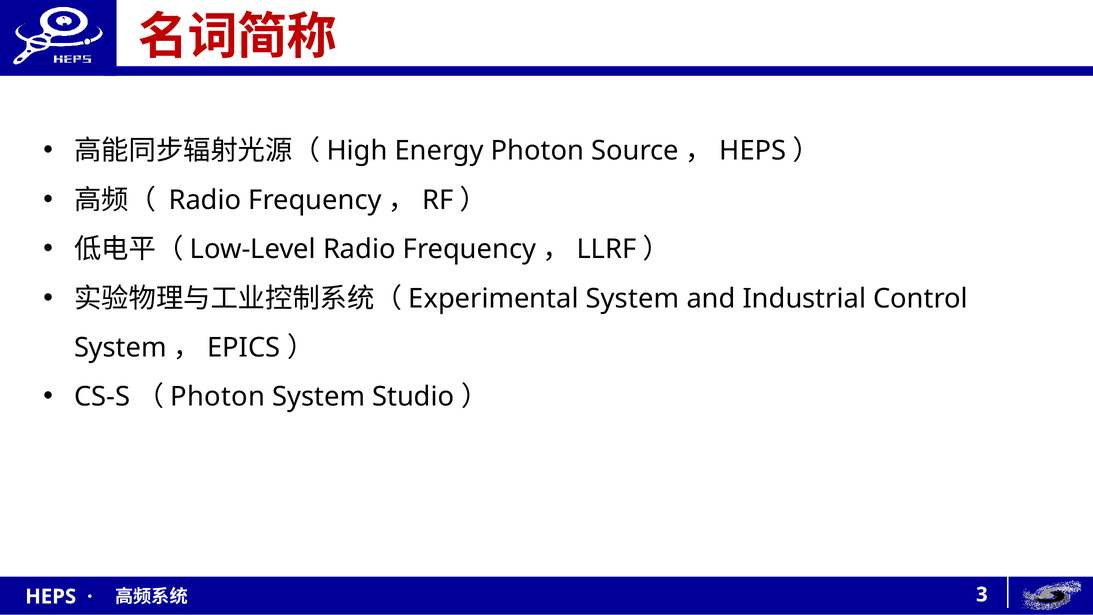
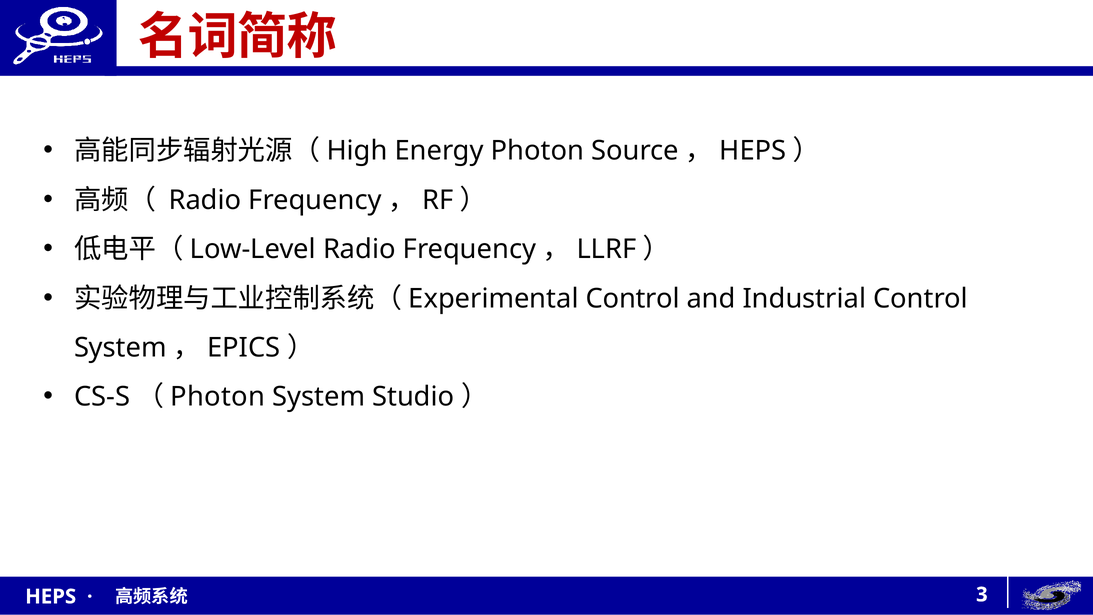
System: System -> Control (633, 298)
